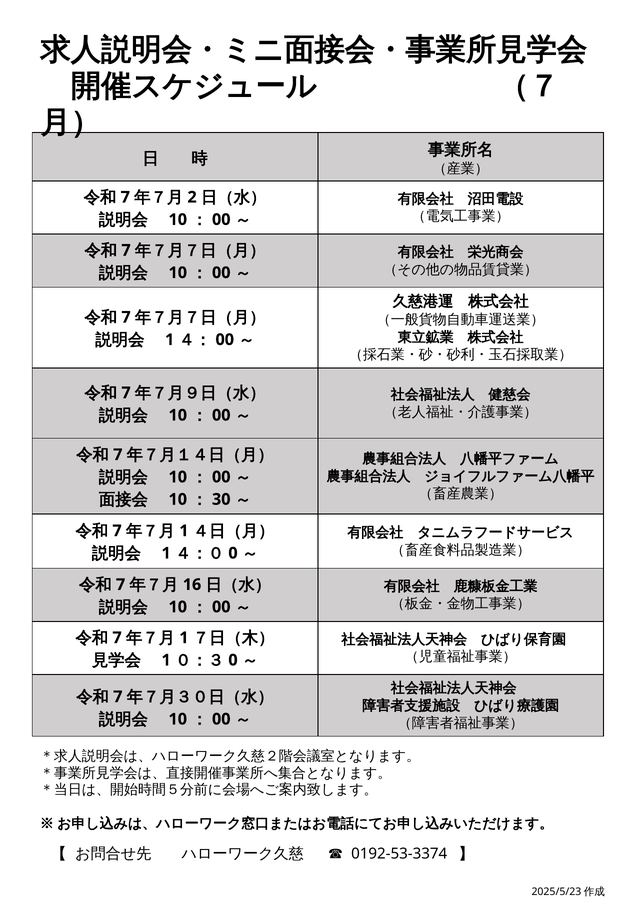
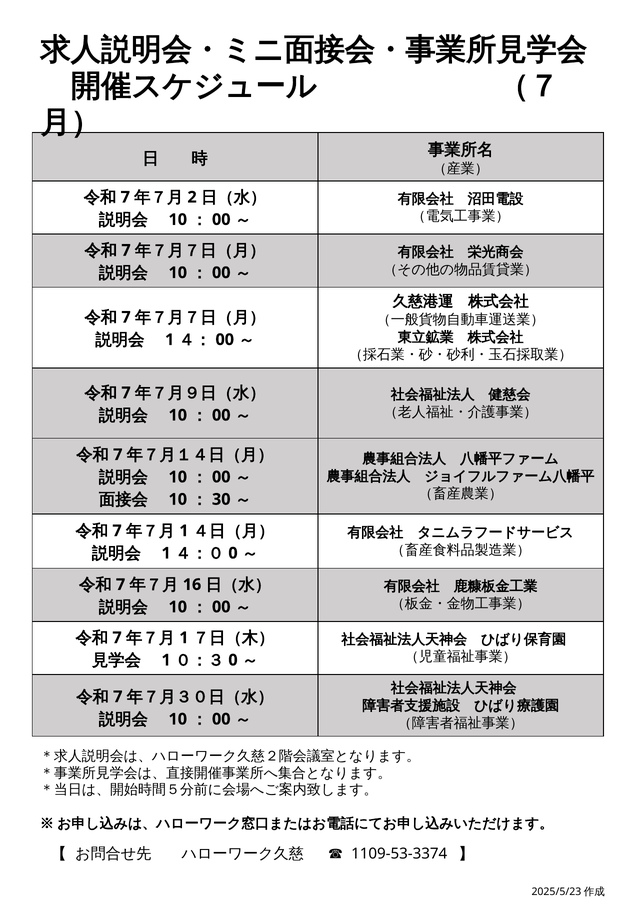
0192-53-3374: 0192-53-3374 -> 1109-53-3374 (399, 853)
